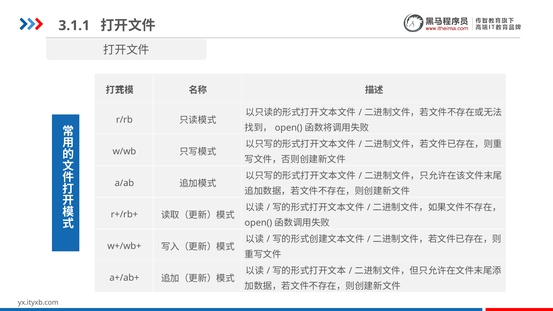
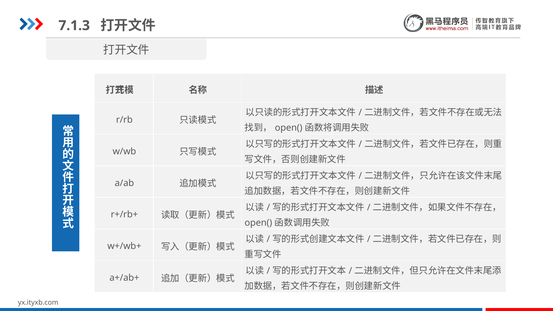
3.1.1: 3.1.1 -> 7.1.3 (74, 26)
